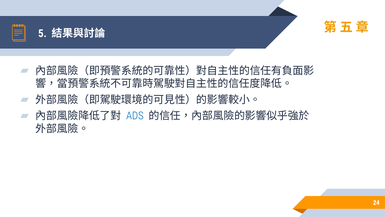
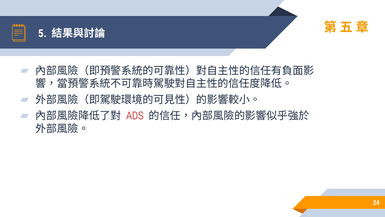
ADS colour: blue -> red (135, 116)
